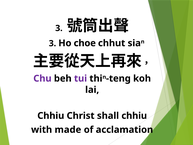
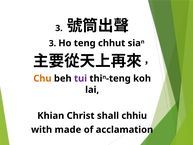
Ho choe: choe -> teng (85, 43)
Chu colour: purple -> orange (42, 78)
Chhiu: Chhiu -> Khian (51, 116)
